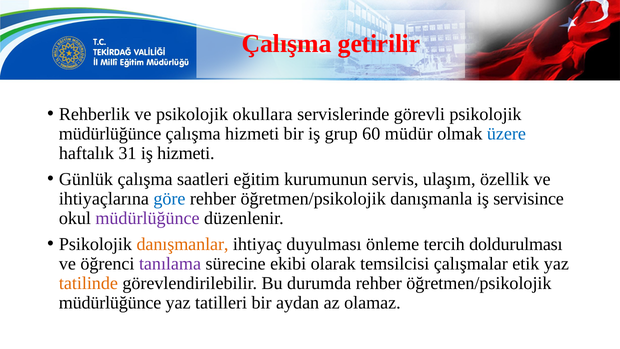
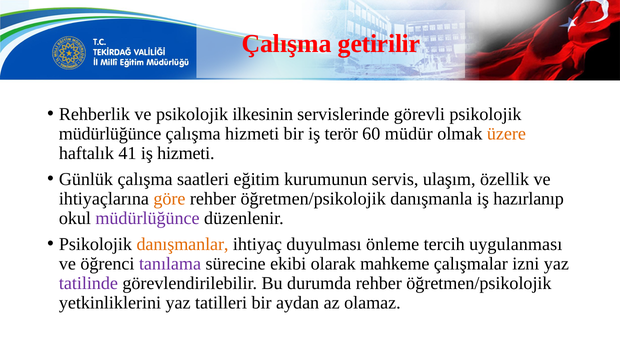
okullara: okullara -> ilkesinin (263, 114)
grup: grup -> terör (341, 134)
üzere colour: blue -> orange (506, 134)
31: 31 -> 41 (127, 153)
göre colour: blue -> orange (169, 199)
servisince: servisince -> hazırlanıp (529, 199)
doldurulması: doldurulması -> uygulanması (516, 244)
temsilcisi: temsilcisi -> mahkeme (395, 264)
etik: etik -> izni (526, 264)
tatilinde colour: orange -> purple (88, 283)
müdürlüğünce: müdürlüğünce -> yetkinliklerini (110, 303)
